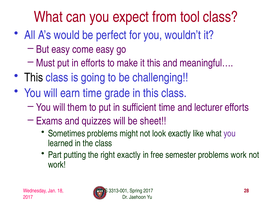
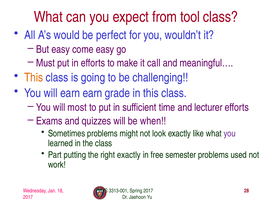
it this: this -> call (154, 63)
This colour: black -> orange (34, 78)
earn time: time -> earn (92, 93)
them: them -> most (77, 107)
sheet: sheet -> when (153, 121)
problems work: work -> used (239, 155)
